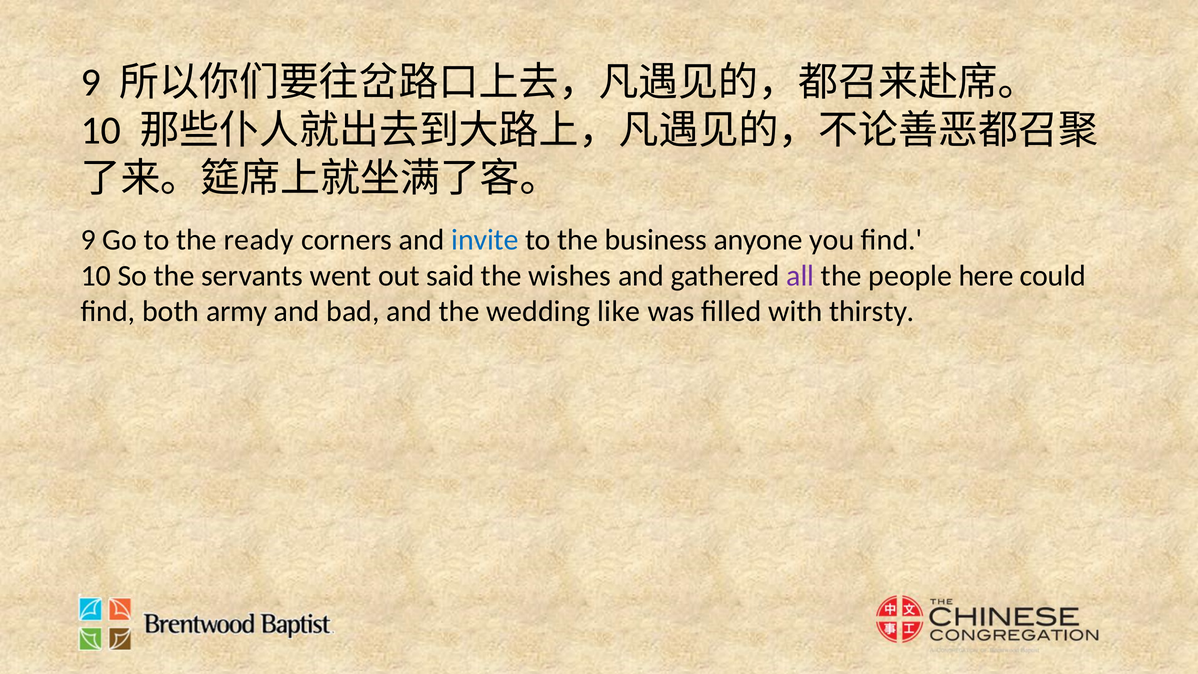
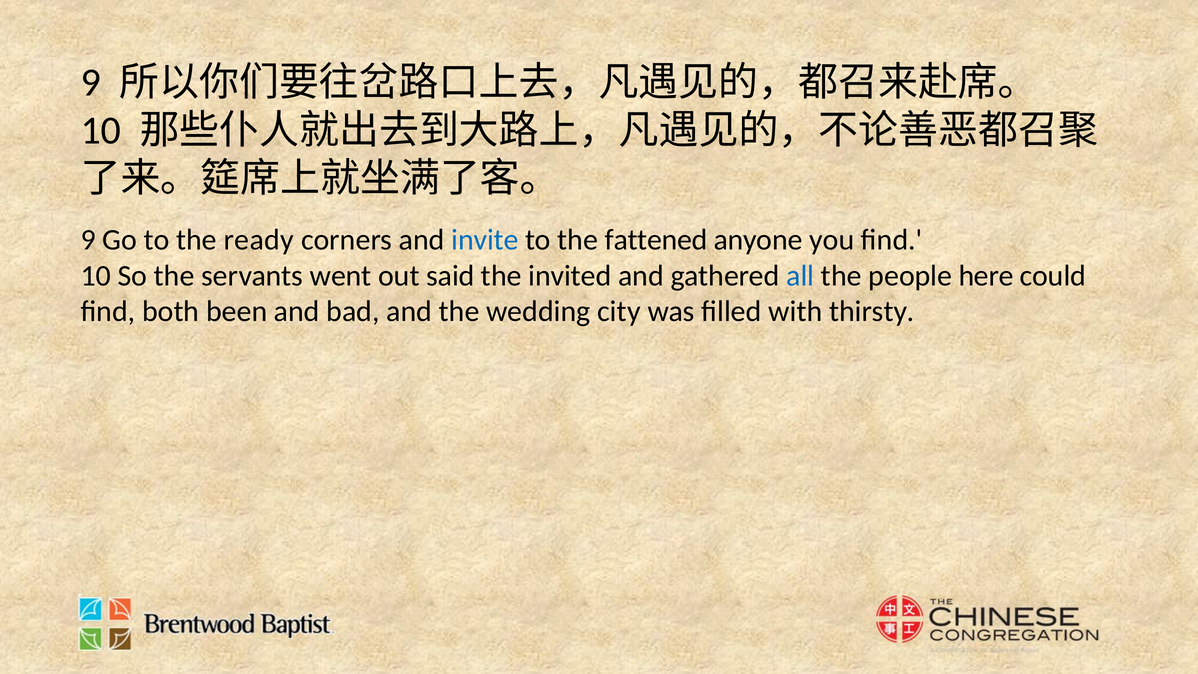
business: business -> fattened (656, 240)
wishes: wishes -> invited (570, 276)
all colour: purple -> blue (800, 276)
army: army -> been (237, 312)
like: like -> city (619, 312)
